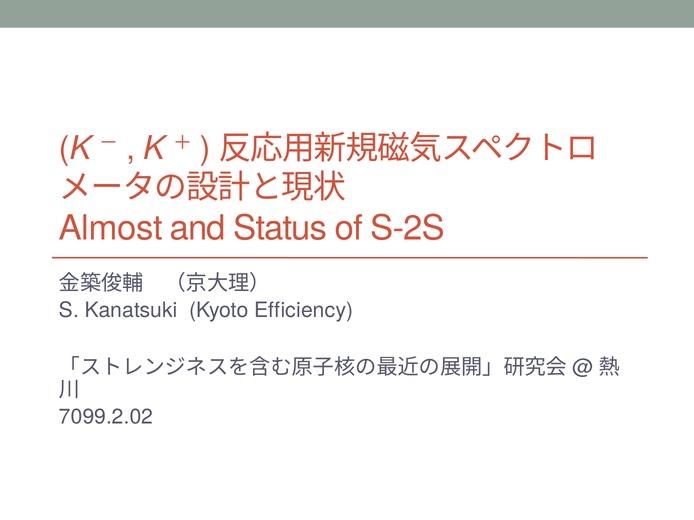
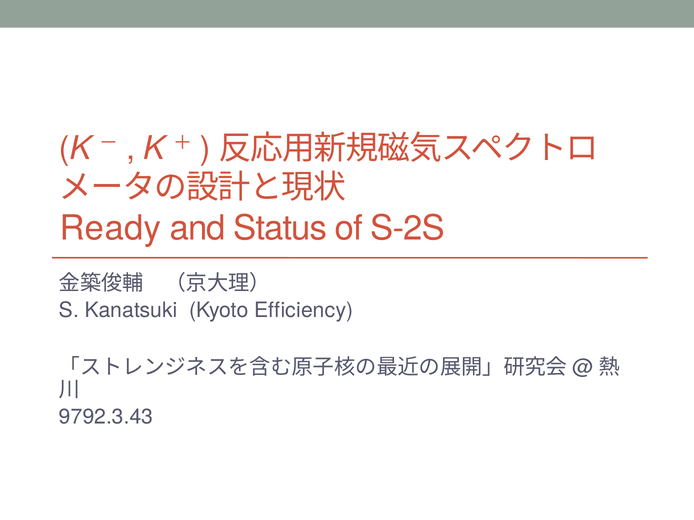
Almost: Almost -> Ready (110, 228)
7099.2.02: 7099.2.02 -> 9792.3.43 (106, 417)
